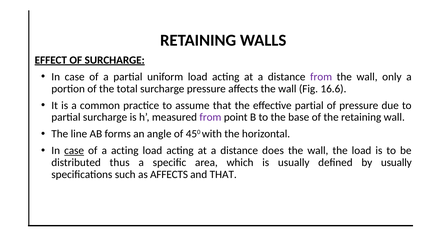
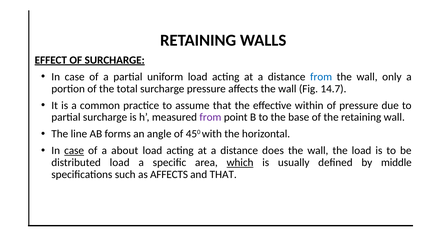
from colour: purple -> blue (321, 77)
16.6: 16.6 -> 14.7 (333, 89)
effective partial: partial -> within (309, 105)
a acting: acting -> about (125, 151)
distributed thus: thus -> load (120, 163)
which underline: none -> present (240, 163)
by usually: usually -> middle (396, 163)
